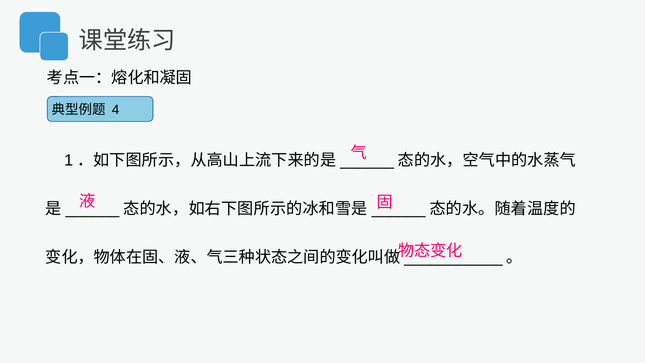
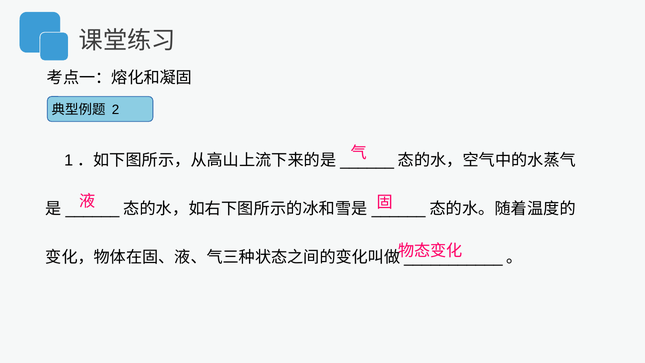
4: 4 -> 2 (116, 110)
